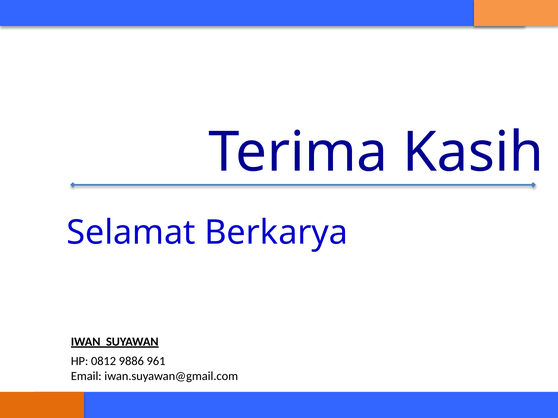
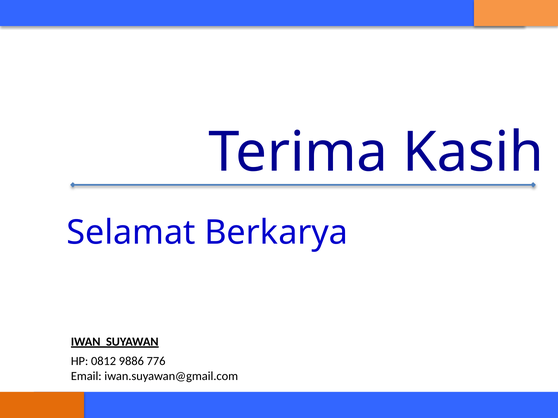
961: 961 -> 776 (156, 362)
